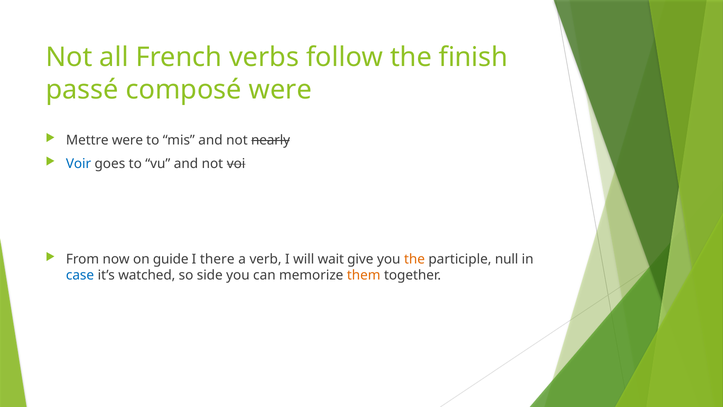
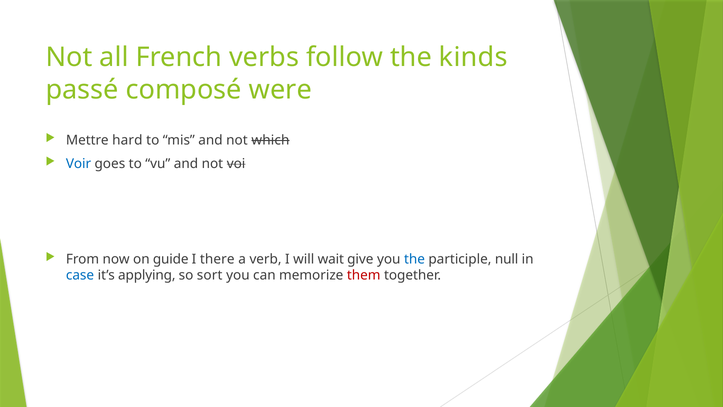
finish: finish -> kinds (473, 57)
Mettre were: were -> hard (127, 140)
nearly: nearly -> which (270, 140)
the colour: orange -> blue (414, 259)
watched: watched -> applying (147, 275)
side: side -> sort (210, 275)
them colour: orange -> red (364, 275)
